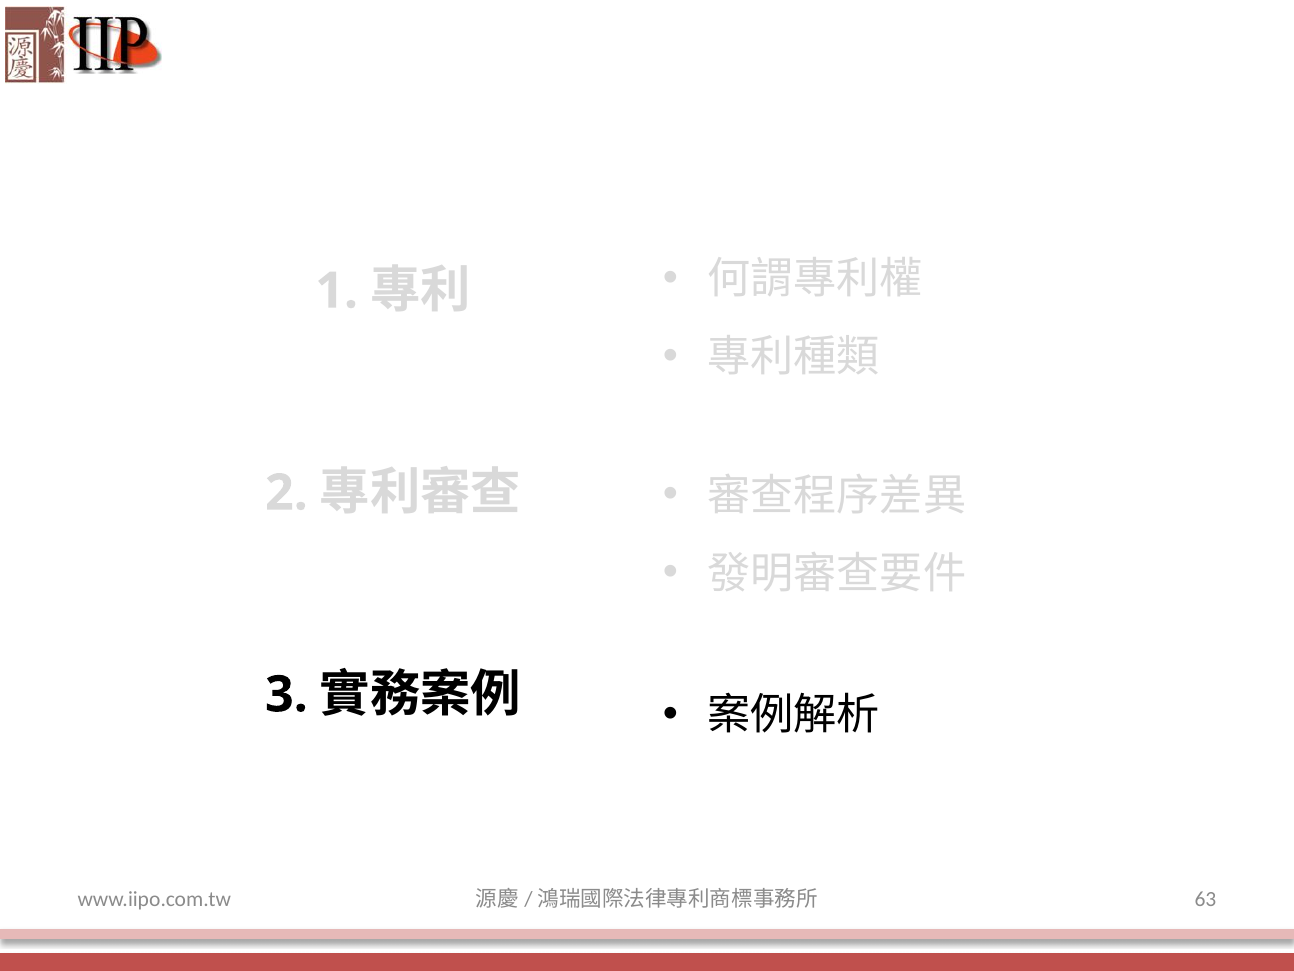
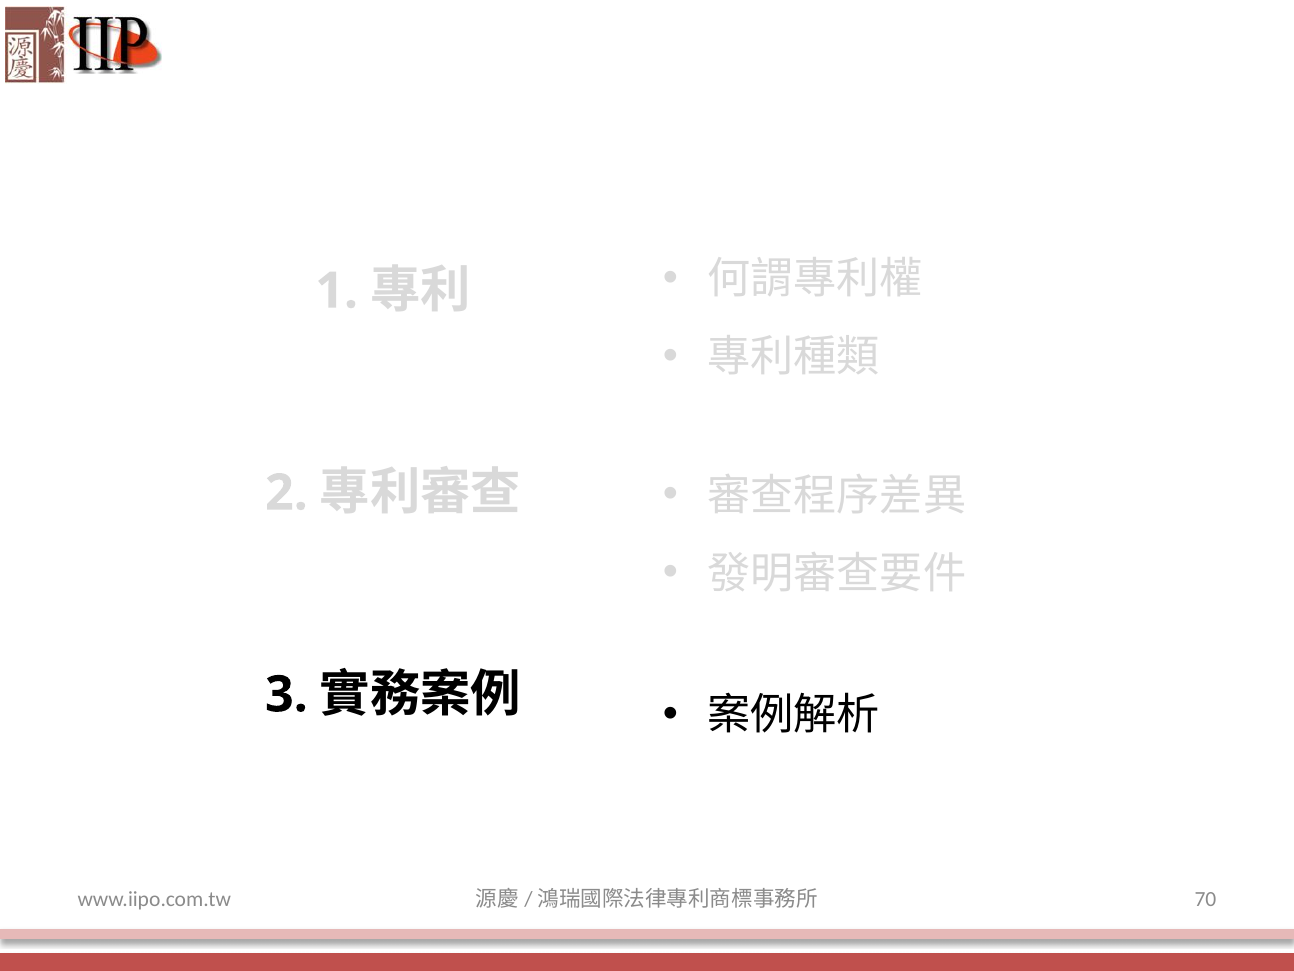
63: 63 -> 70 (1205, 899)
